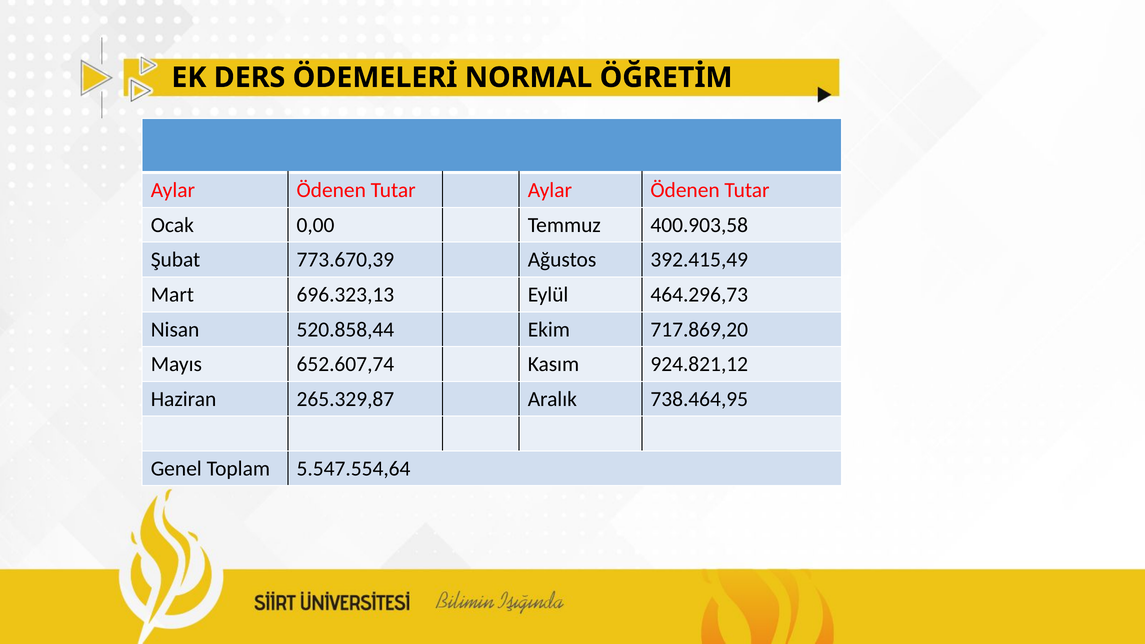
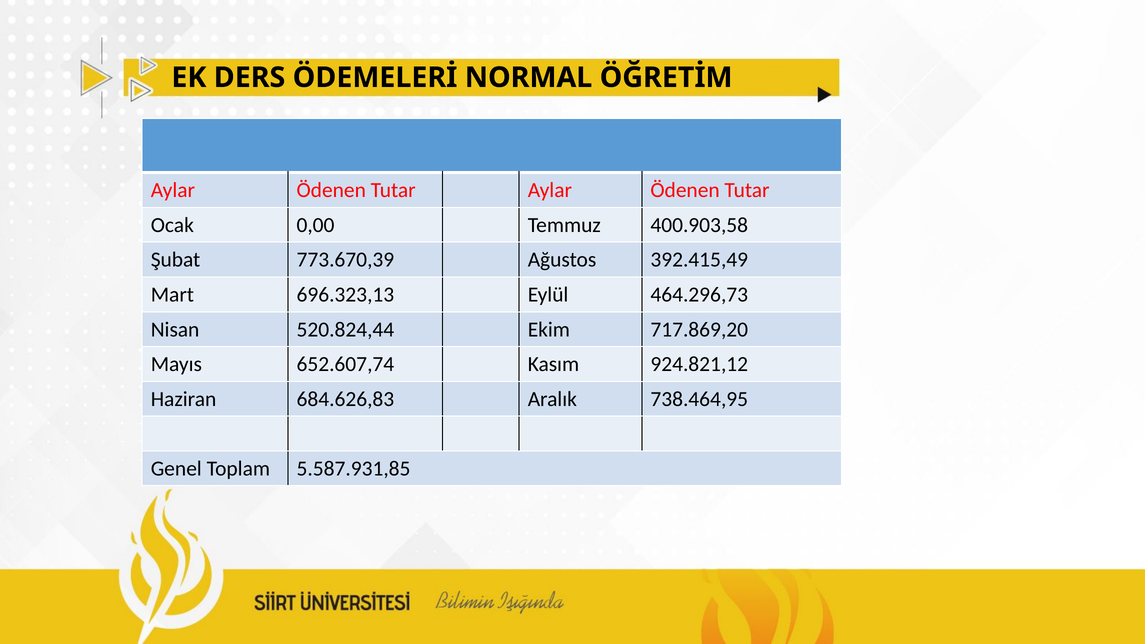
520.858,44: 520.858,44 -> 520.824,44 (345, 329)
265.329,87: 265.329,87 -> 684.626,83 (345, 399)
5.547.554,64: 5.547.554,64 -> 5.587.931,85 (354, 469)
